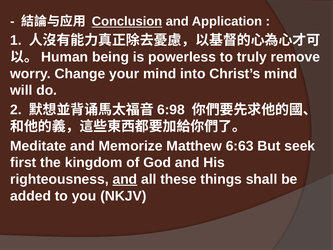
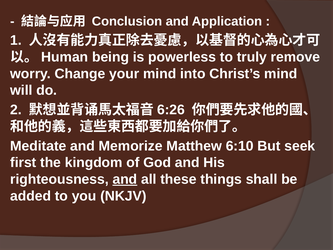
Conclusion underline: present -> none (127, 21)
6:98: 6:98 -> 6:26 (171, 110)
6:63: 6:63 -> 6:10 (240, 146)
